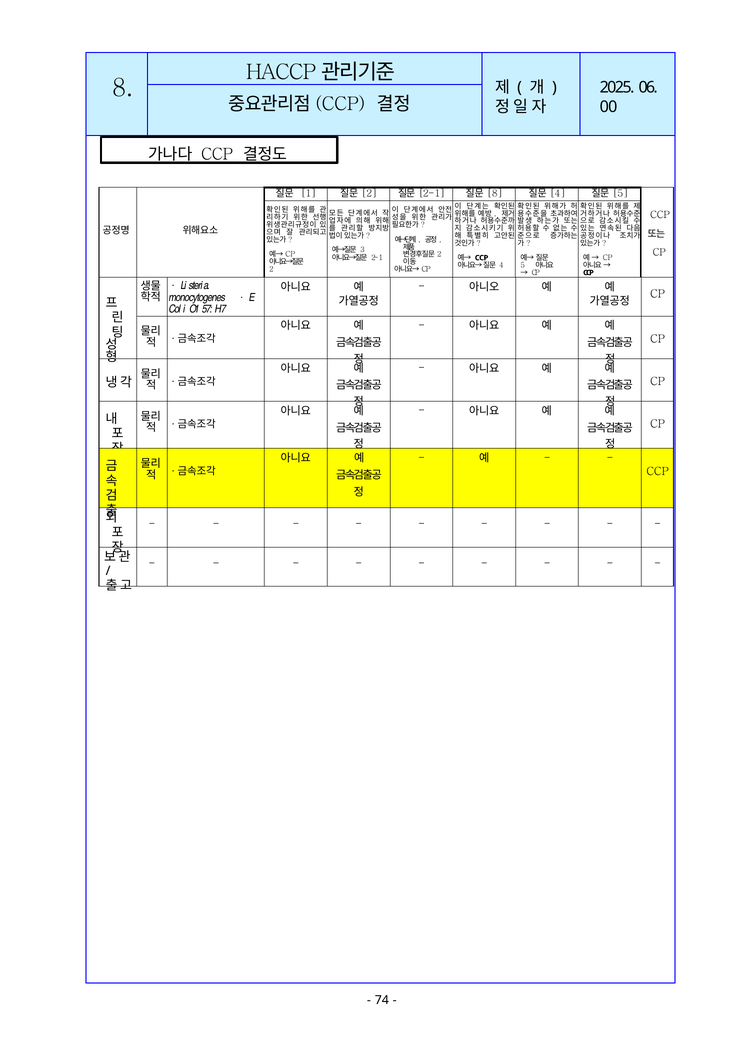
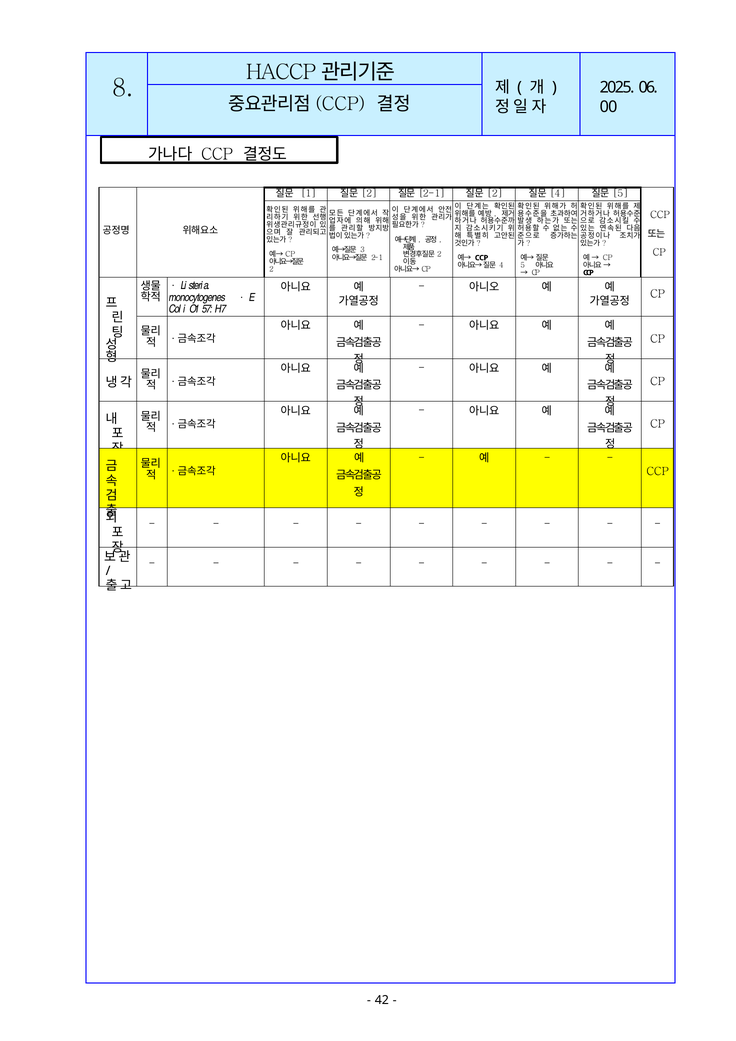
8: 8 -> 2 (495, 193)
74: 74 -> 42 (382, 999)
